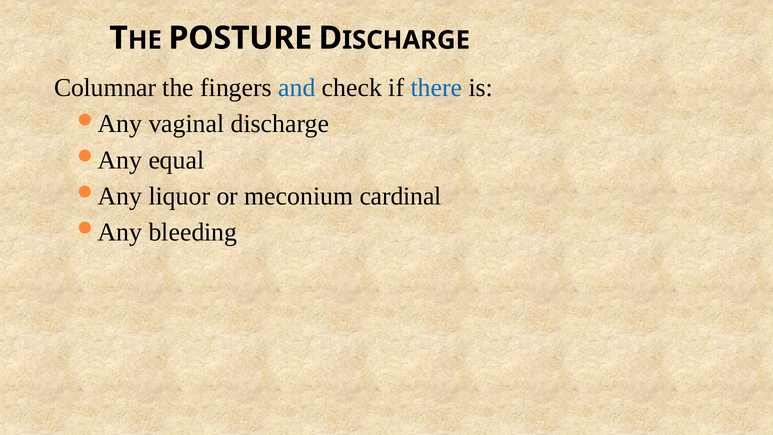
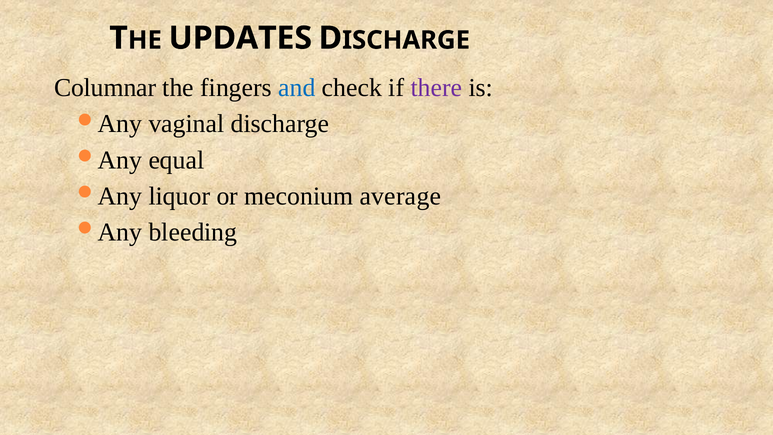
POSTURE: POSTURE -> UPDATES (240, 38)
there colour: blue -> purple (436, 88)
cardinal: cardinal -> average (400, 196)
